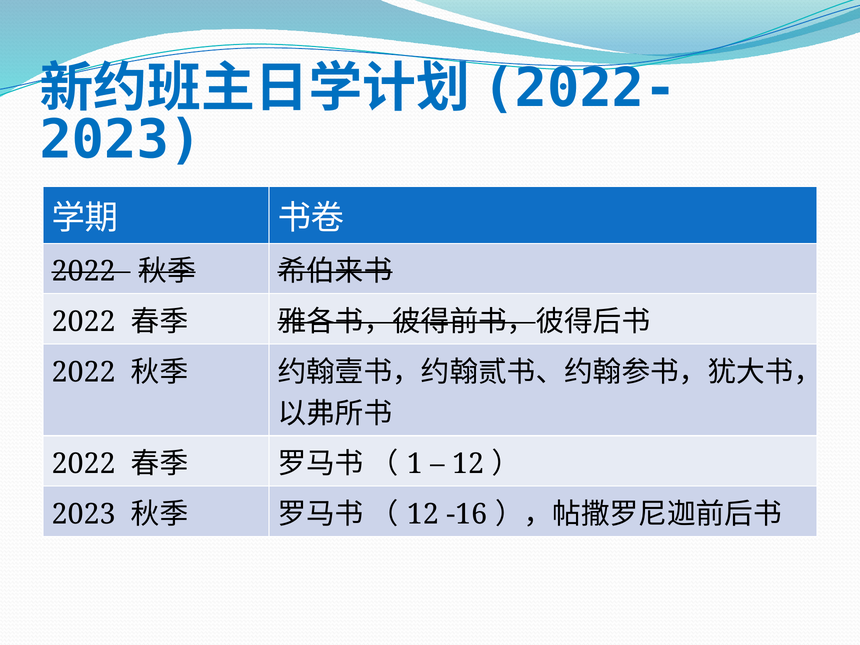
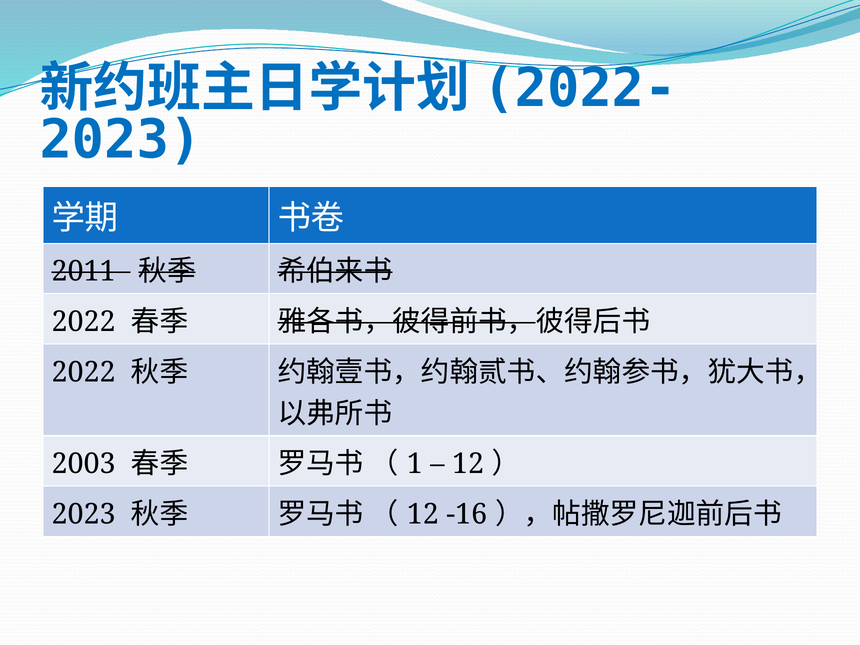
2022: 2022 -> 2011 (84, 271)
2022: 2022 -> 2003 (84, 464)
